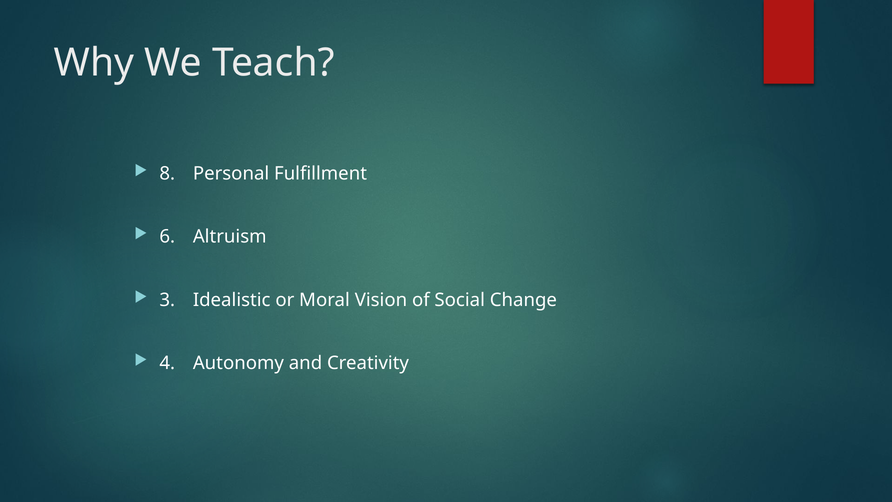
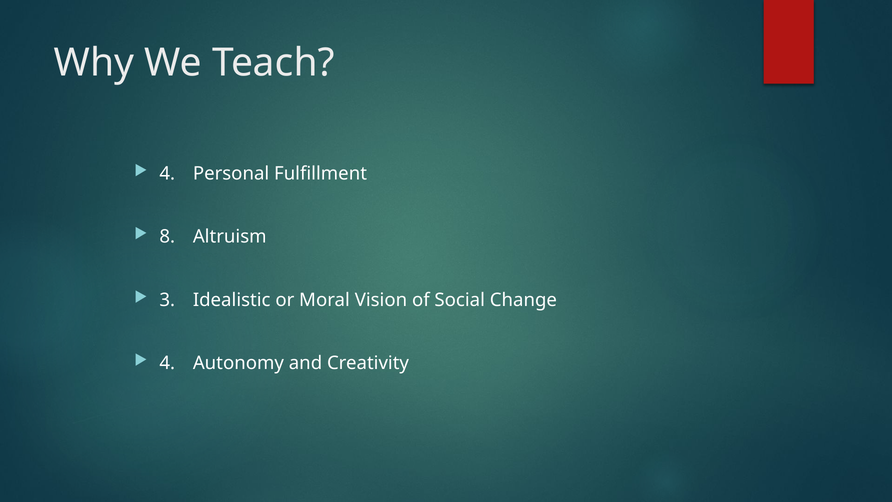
8: 8 -> 4 (167, 173)
6: 6 -> 8 (167, 237)
